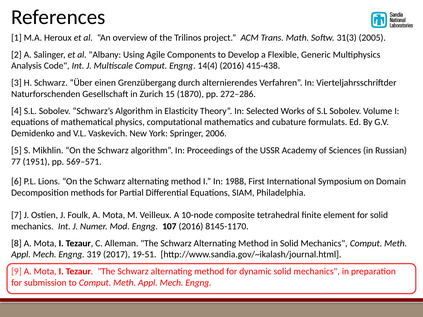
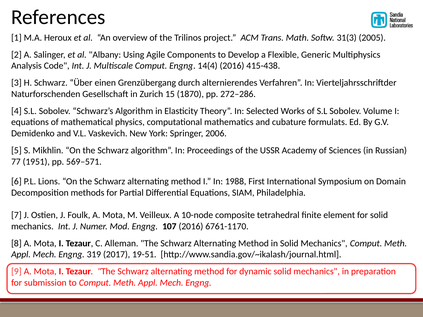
8145-1170: 8145-1170 -> 6761-1170 (227, 227)
